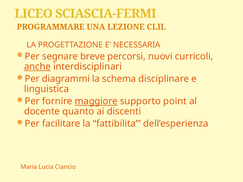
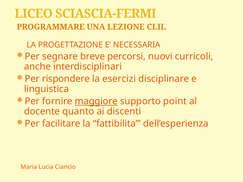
anche underline: present -> none (37, 67)
diagrammi: diagrammi -> rispondere (66, 79)
schema: schema -> esercizi (119, 79)
